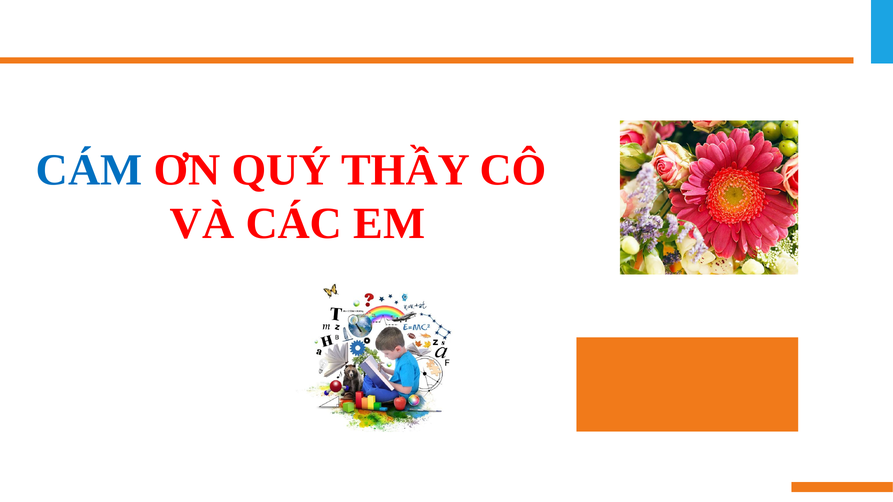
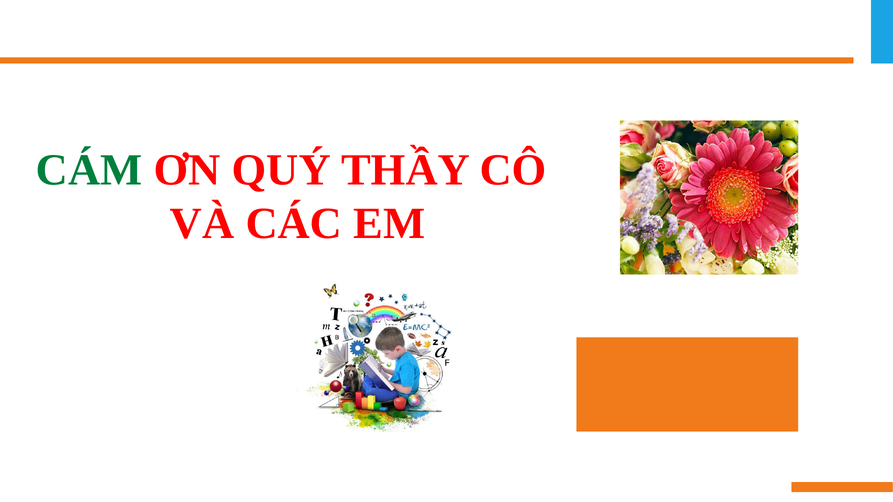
CÁM colour: blue -> green (89, 170)
